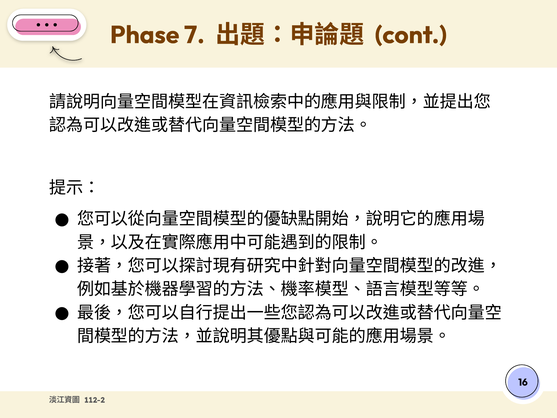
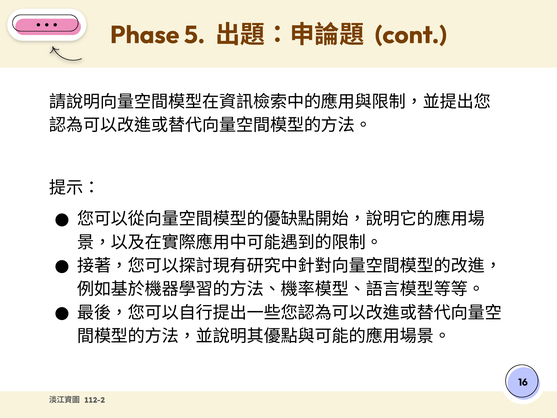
7: 7 -> 5 (195, 35)
